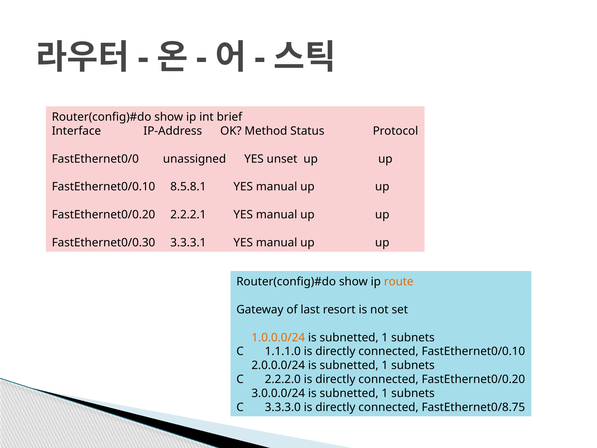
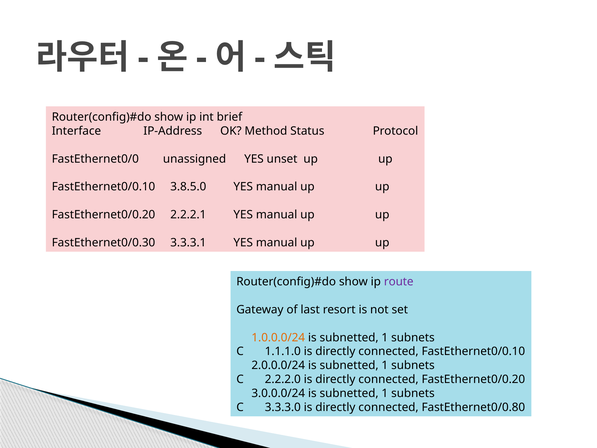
8.5.8.1: 8.5.8.1 -> 3.8.5.0 (188, 187)
route colour: orange -> purple (399, 282)
FastEthernet0/8.75: FastEthernet0/8.75 -> FastEthernet0/0.80 (473, 407)
